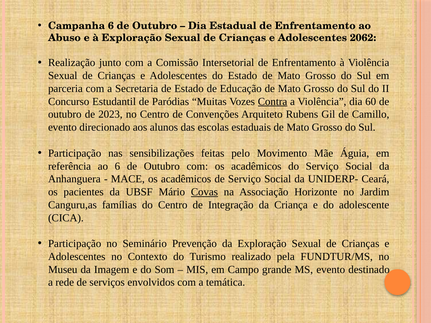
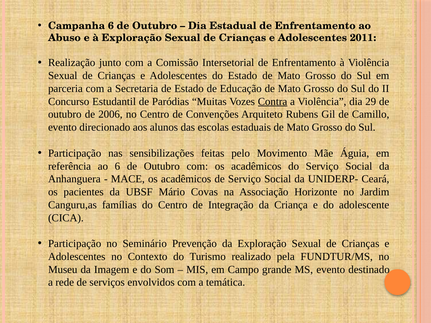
2062: 2062 -> 2011 (363, 38)
60: 60 -> 29 (371, 102)
2023: 2023 -> 2006 (110, 115)
Covas underline: present -> none (204, 192)
